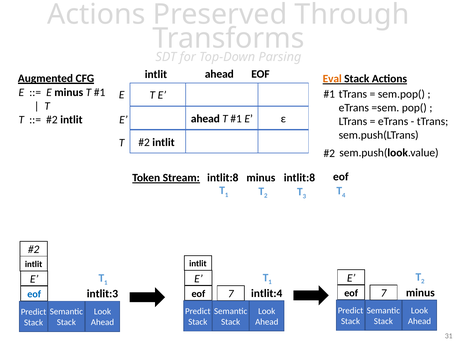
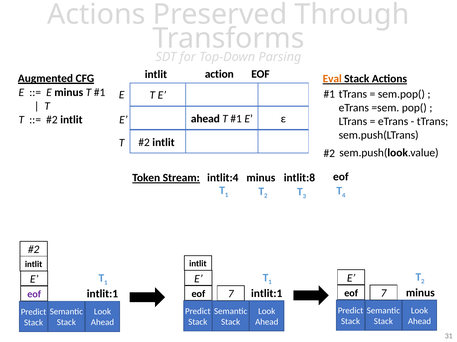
intlit ahead: ahead -> action (219, 74)
Stream intlit:8: intlit:8 -> intlit:4 (223, 178)
intlit:4: intlit:4 -> intlit:1 (267, 294)
intlit:3: intlit:3 -> intlit:1 (102, 294)
eof colour: blue -> purple (34, 295)
